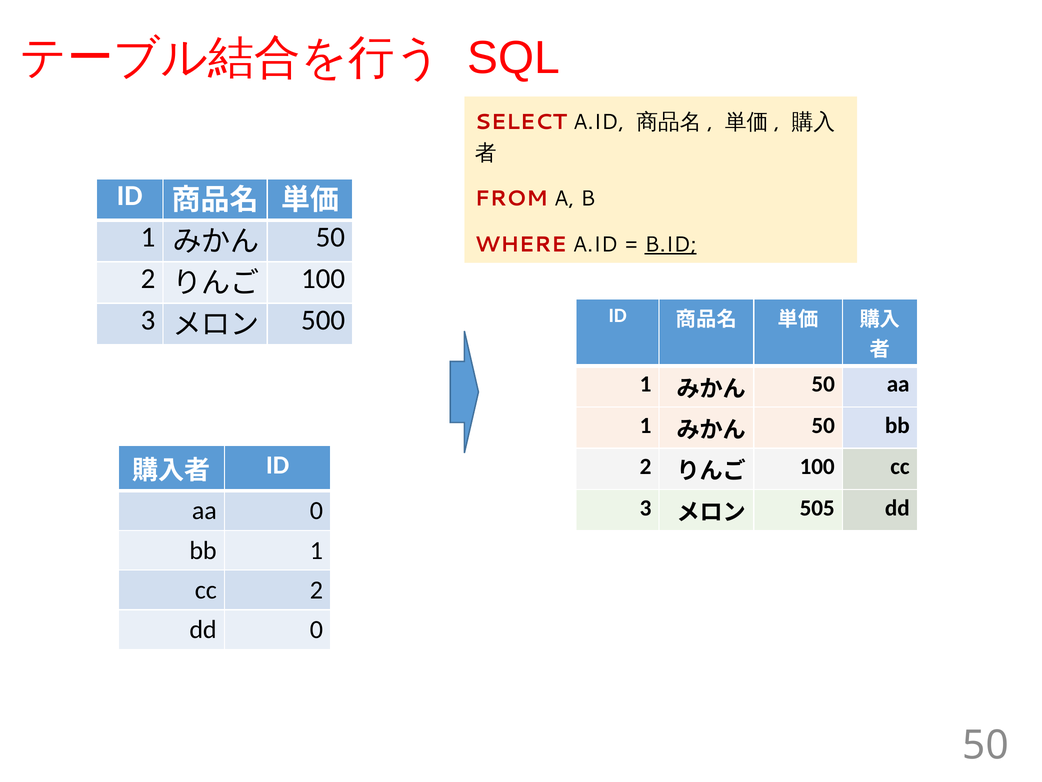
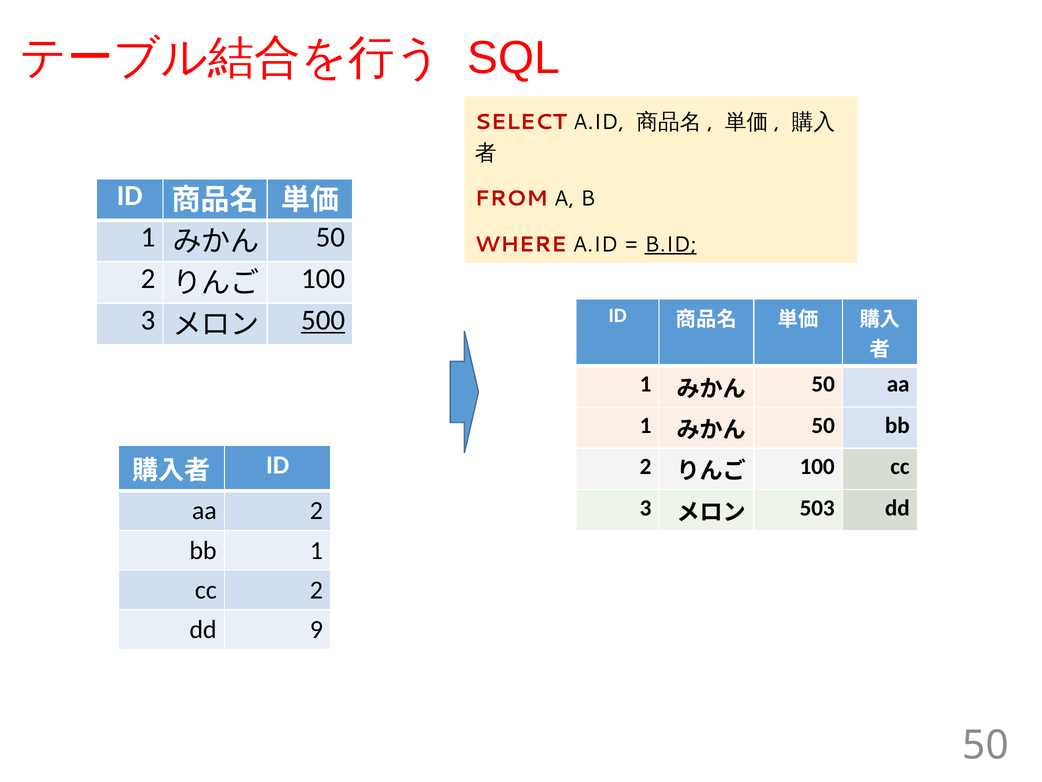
500 underline: none -> present (323, 320)
505: 505 -> 503 (817, 508)
aa 0: 0 -> 2 (316, 511)
dd 0: 0 -> 9 (316, 629)
